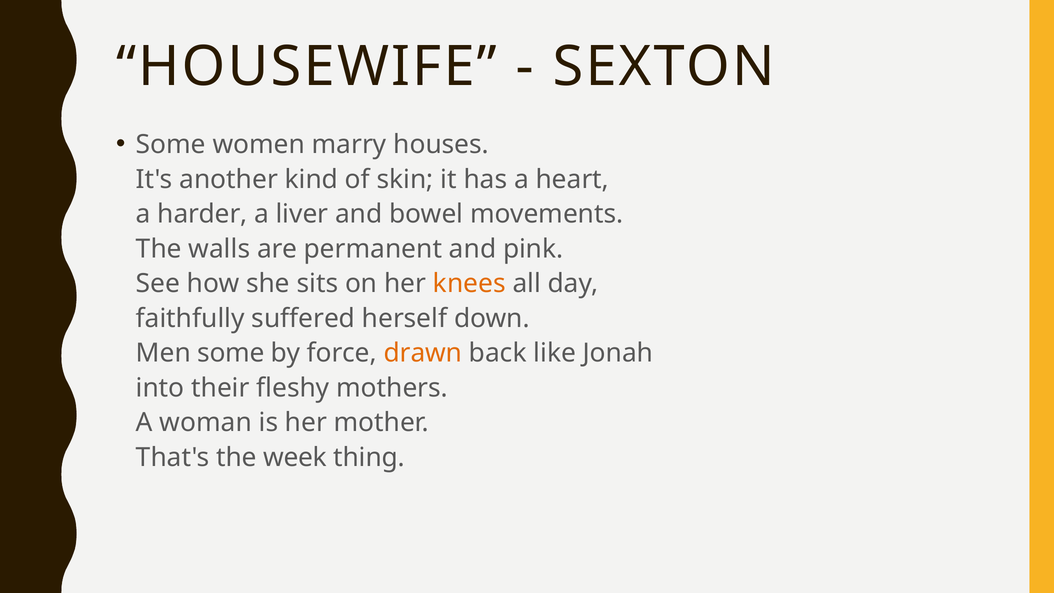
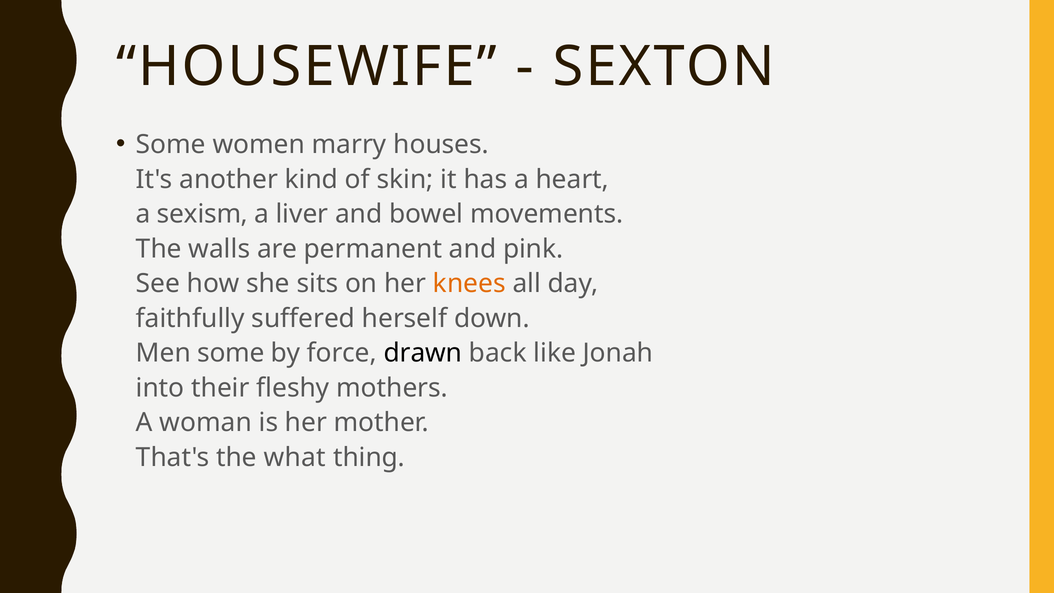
harder: harder -> sexism (202, 214)
drawn colour: orange -> black (423, 353)
week: week -> what (295, 457)
